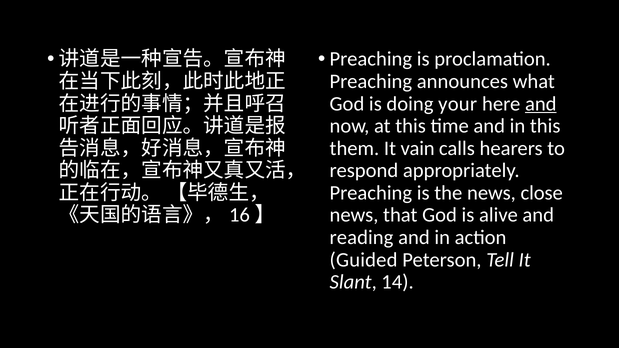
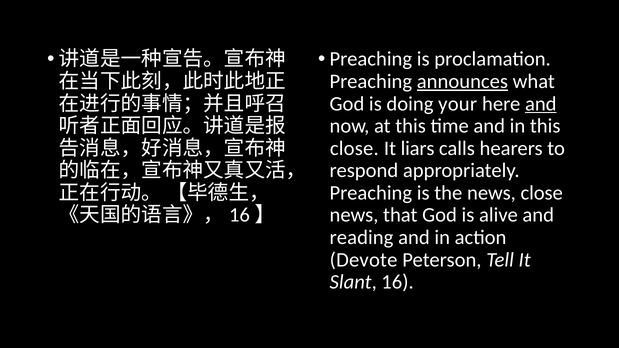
announces underline: none -> present (462, 81)
them: them -> close (354, 148)
vain: vain -> liars (418, 148)
Guided: Guided -> Devote (364, 260)
14: 14 -> 16 (398, 282)
